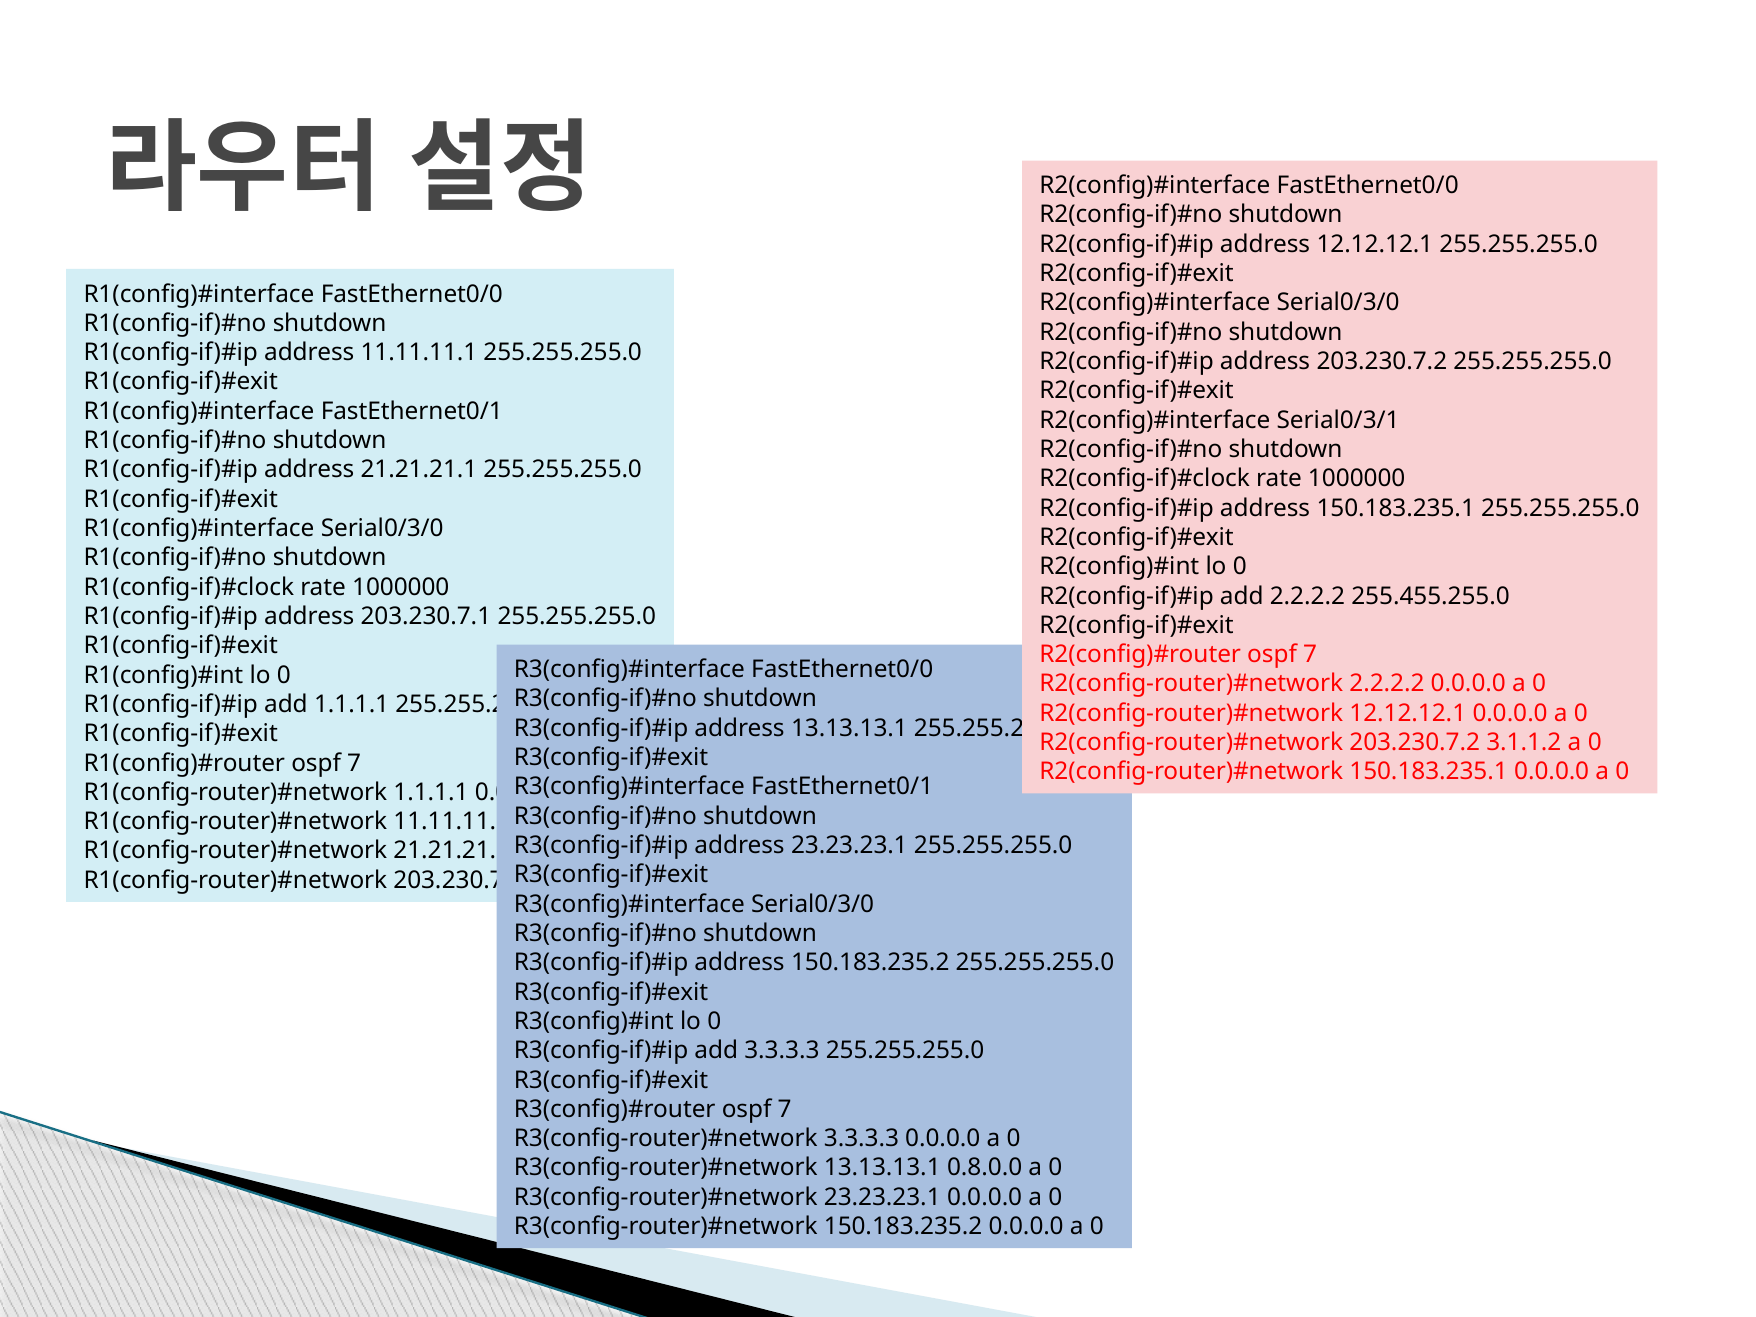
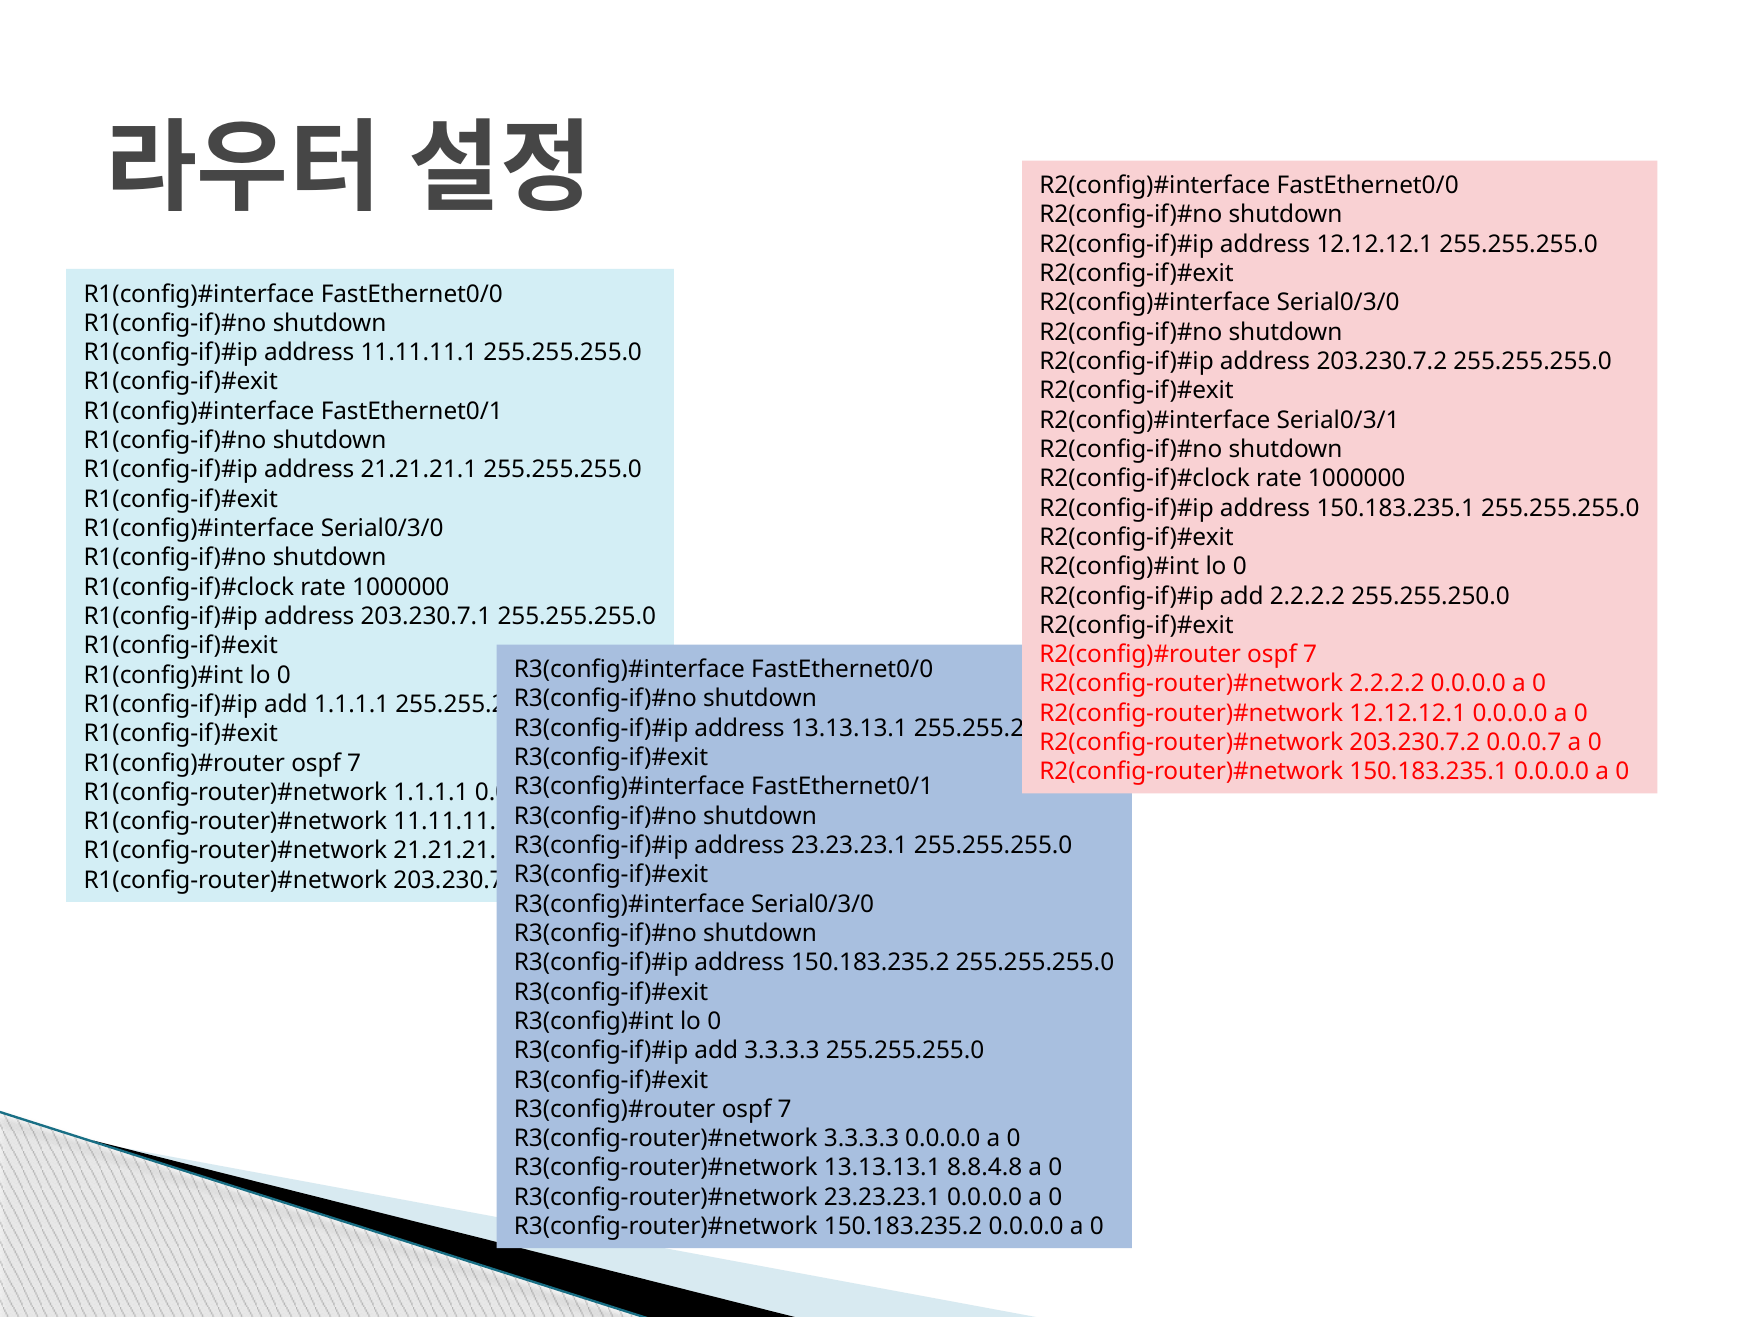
255.455.255.0: 255.455.255.0 -> 255.255.250.0 (1431, 596)
3.1.1.2: 3.1.1.2 -> 0.0.0.7 (1524, 743)
0.8.0.0: 0.8.0.0 -> 8.8.4.8 (985, 1168)
